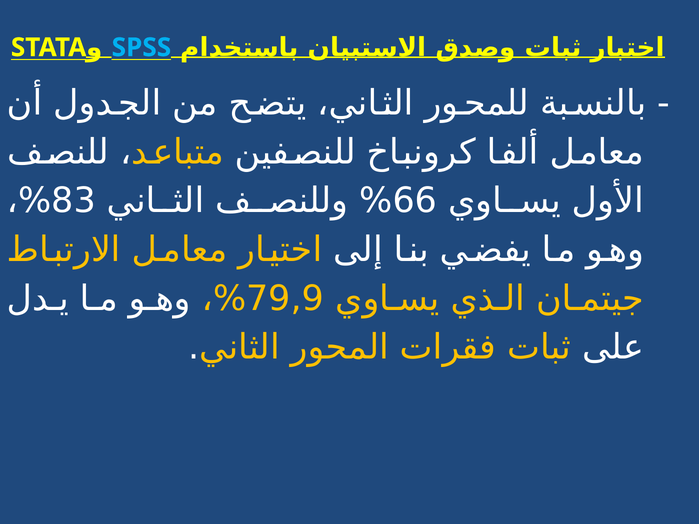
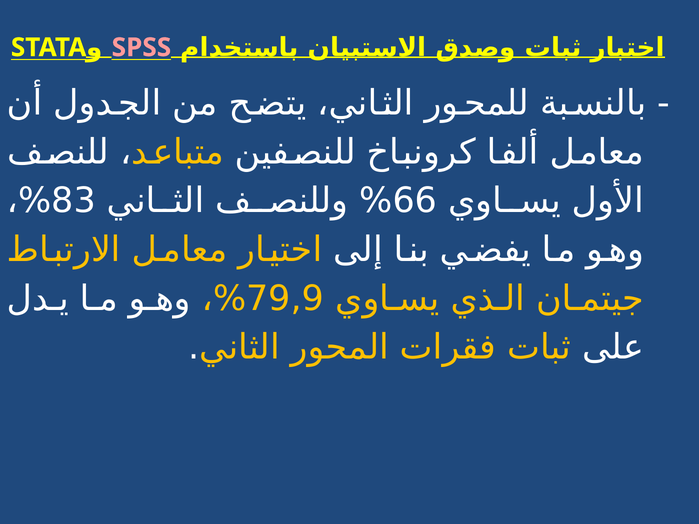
SPSS colour: light blue -> pink (141, 48)
